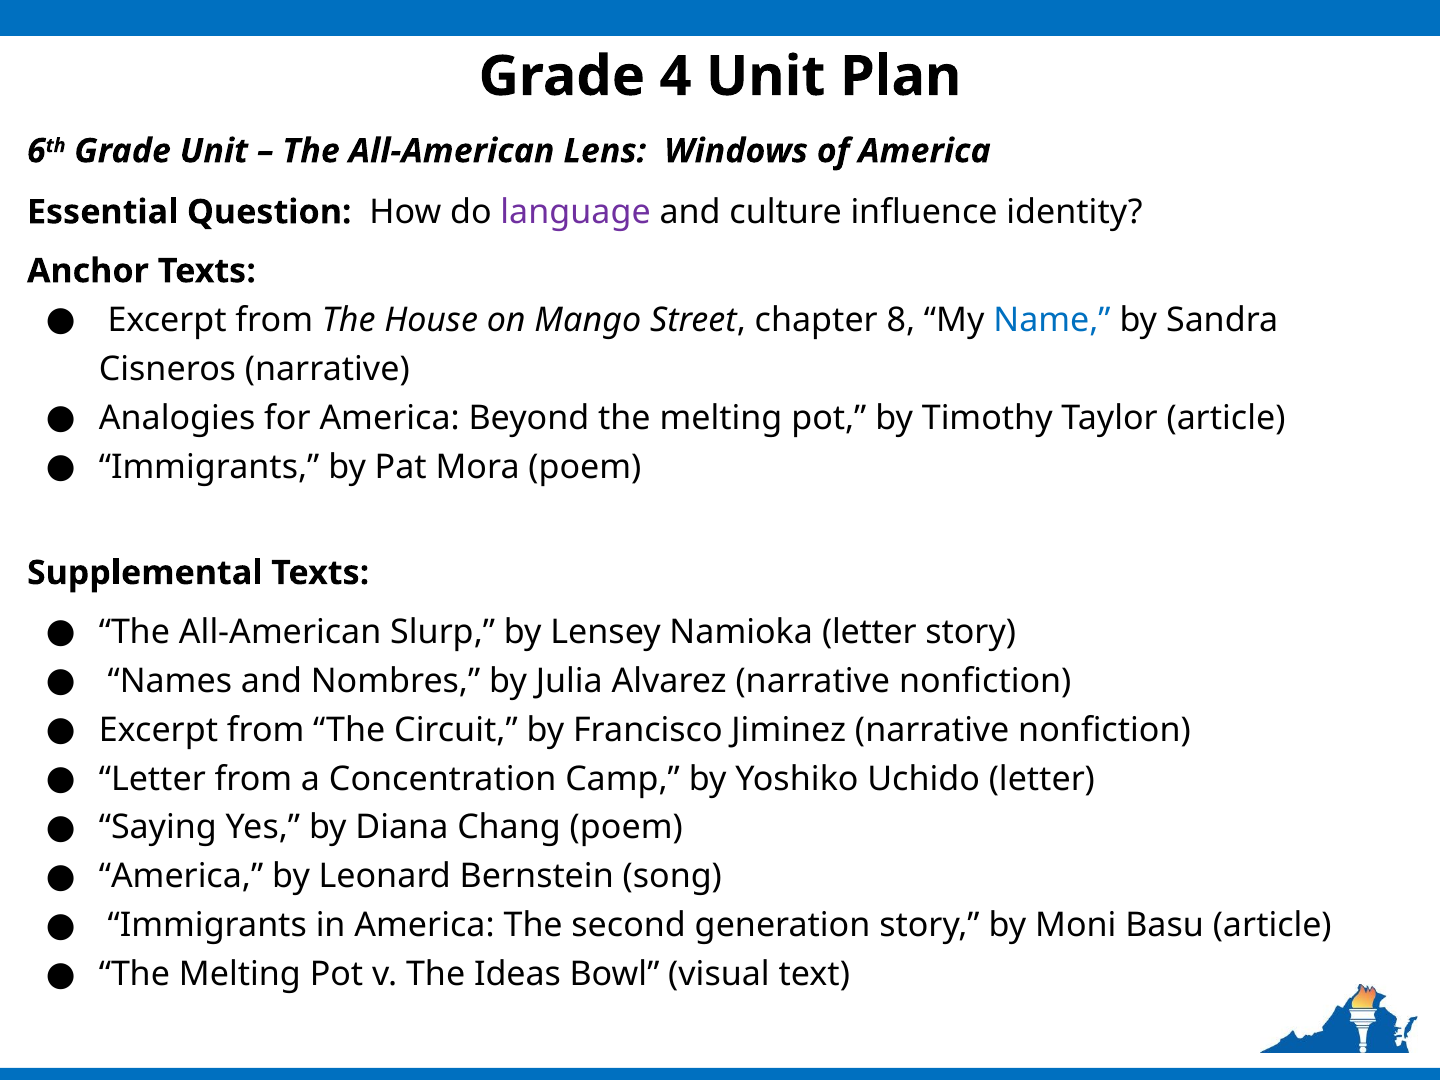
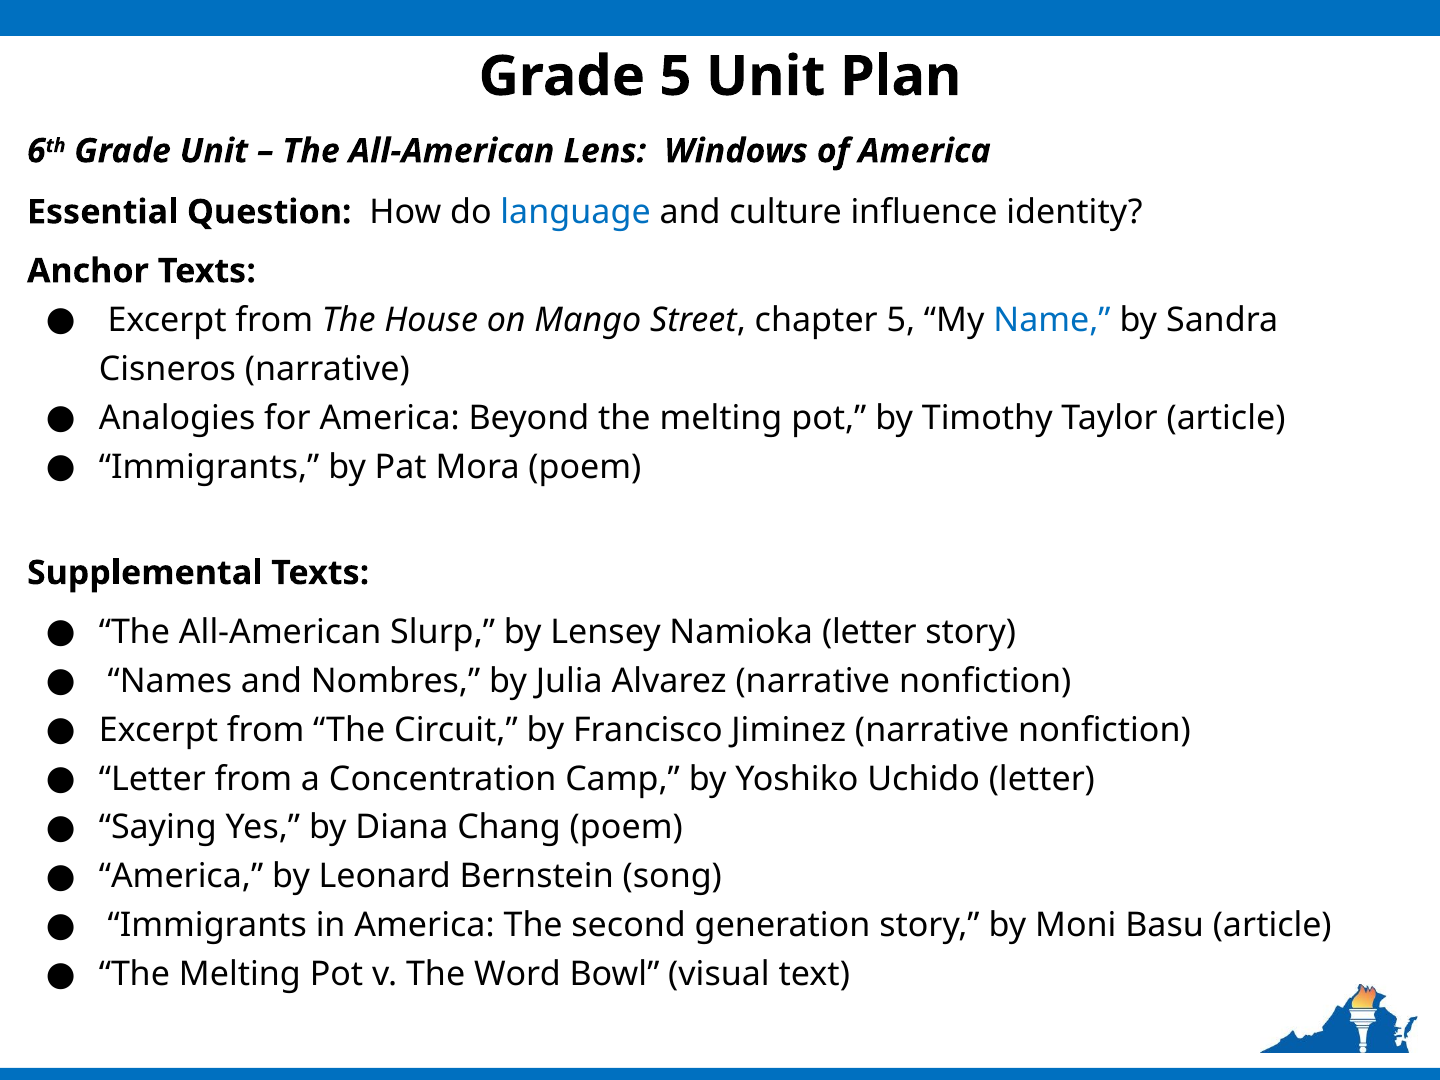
Grade 4: 4 -> 5 (675, 77)
language colour: purple -> blue (576, 212)
chapter 8: 8 -> 5 (901, 320)
Ideas: Ideas -> Word (517, 975)
